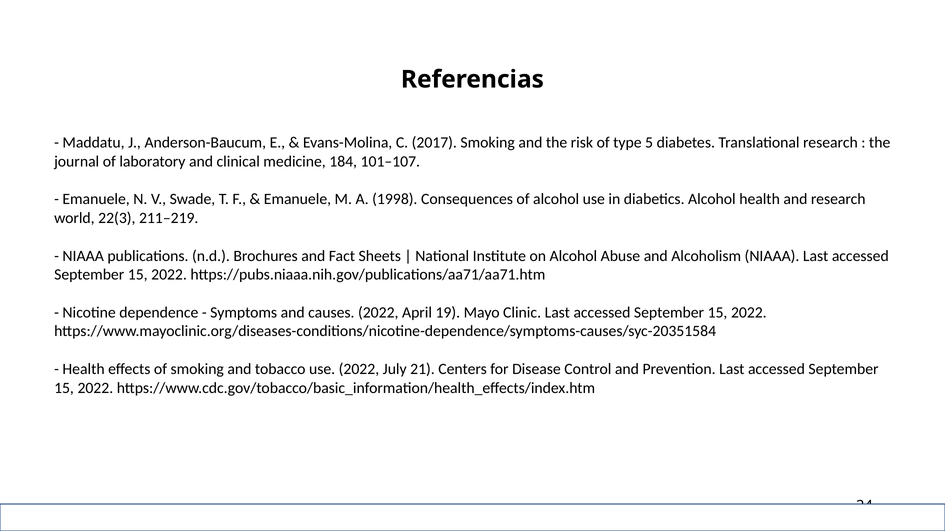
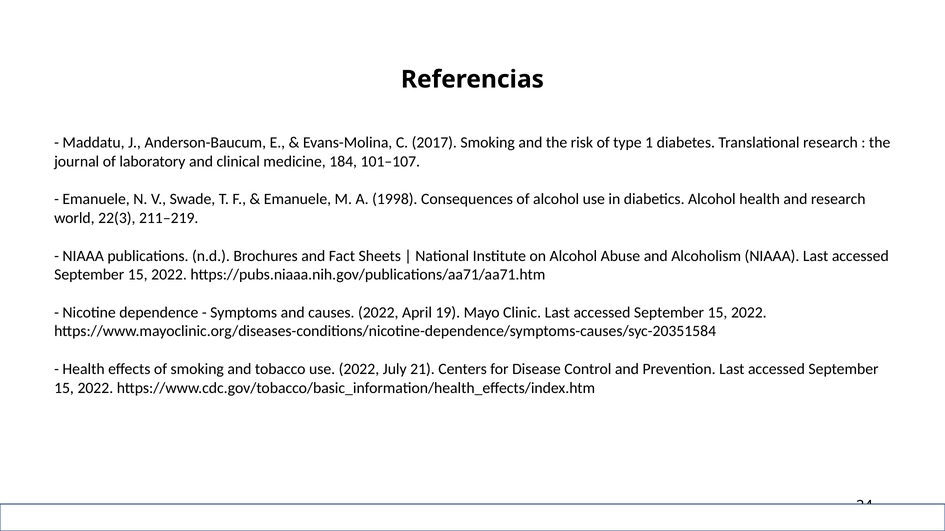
5: 5 -> 1 (649, 143)
